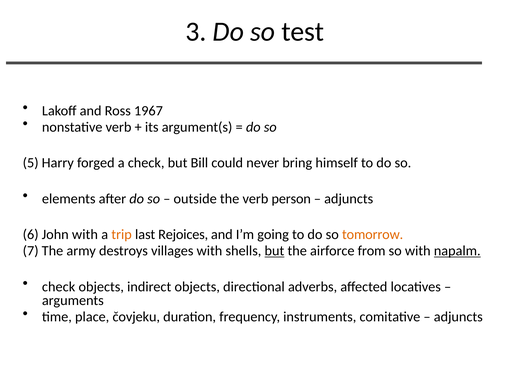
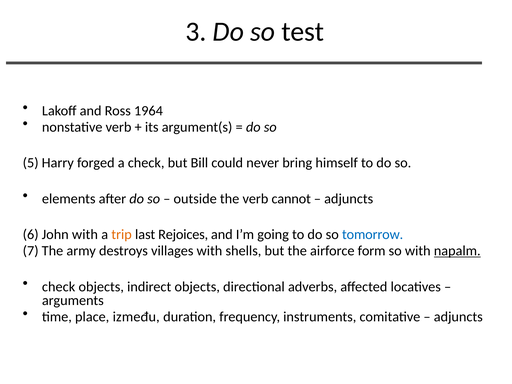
1967: 1967 -> 1964 (148, 111)
person: person -> cannot (291, 199)
tomorrow colour: orange -> blue (373, 235)
but underline: present -> none (274, 251)
from: from -> form (372, 251)
čovjeku: čovjeku -> između (136, 317)
